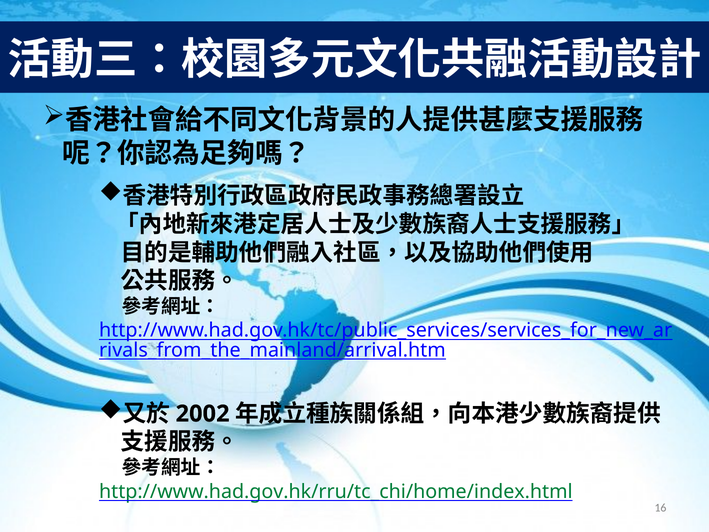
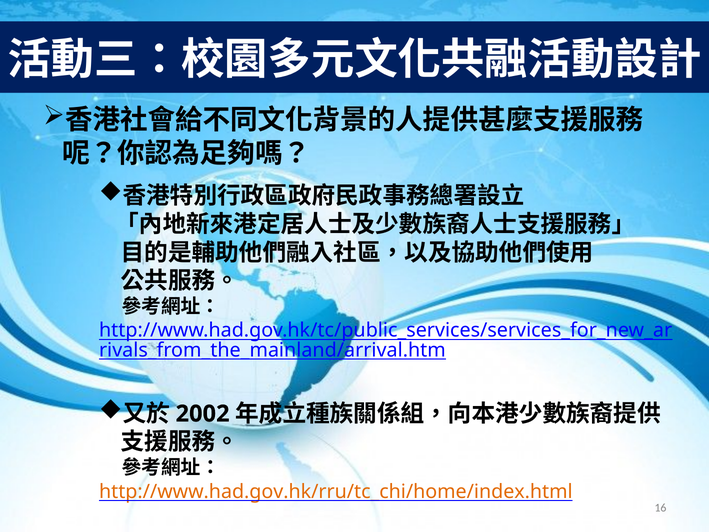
http://www.had.gov.hk/rru/tc_chi/home/index.html colour: green -> orange (336, 491)
